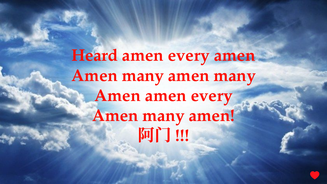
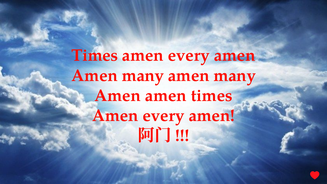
Heard: Heard -> Times (95, 55)
Amen amen every: every -> times (212, 96)
many: many -> every (163, 116)
